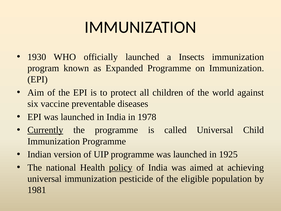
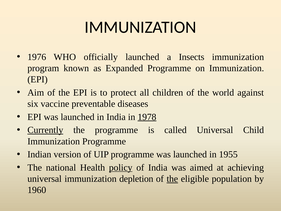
1930: 1930 -> 1976 (37, 57)
1978 underline: none -> present (147, 117)
1925: 1925 -> 1955 (228, 154)
pesticide: pesticide -> depletion (136, 179)
the underline: none -> present (172, 179)
1981: 1981 -> 1960 (37, 190)
